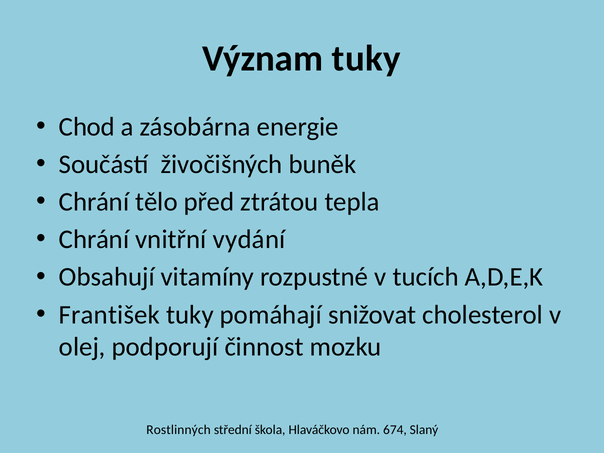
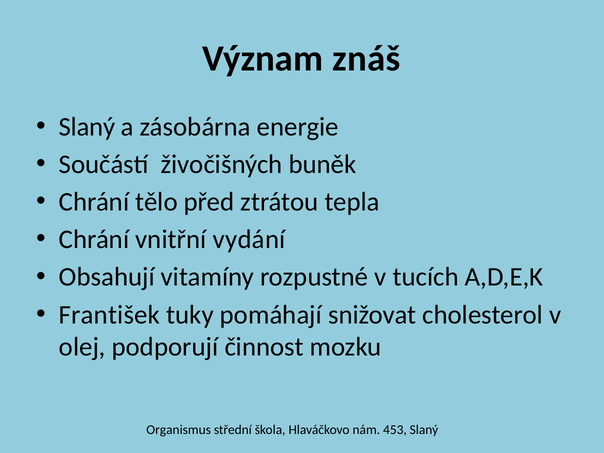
Význam tuky: tuky -> znáš (366, 58)
Chod: Chod -> Slaný (87, 127)
Rostlinných: Rostlinných -> Organismus (179, 430)
674: 674 -> 453 (395, 430)
